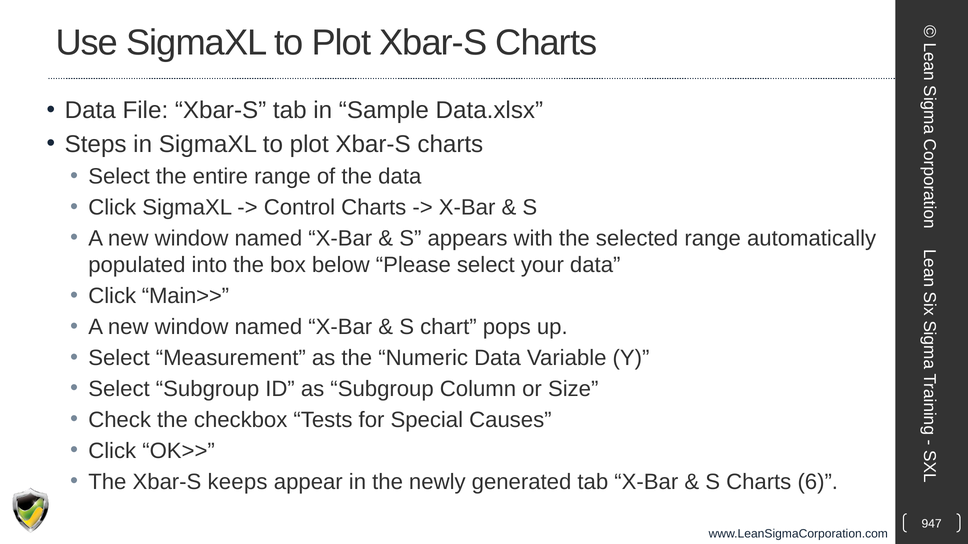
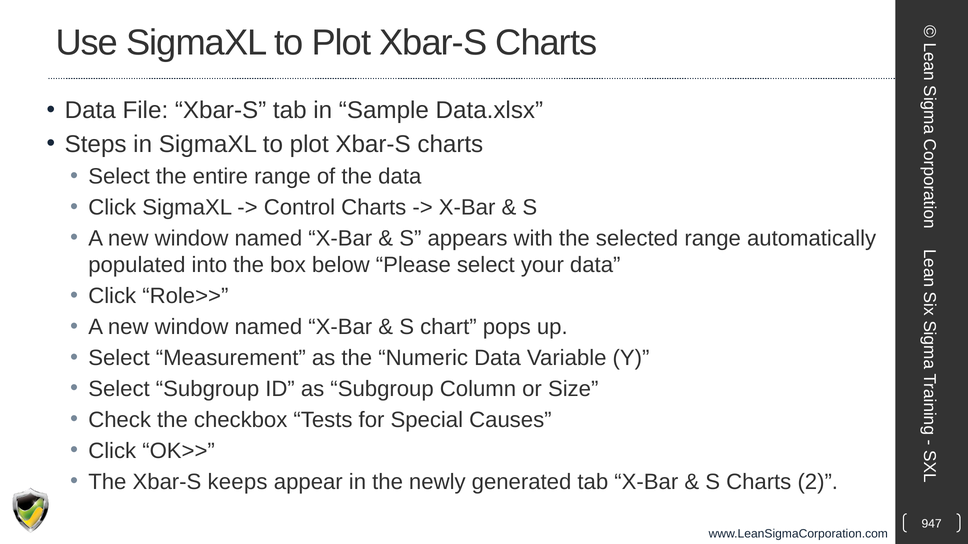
Main>>: Main>> -> Role>> (185, 296)
6: 6 -> 2 (818, 482)
